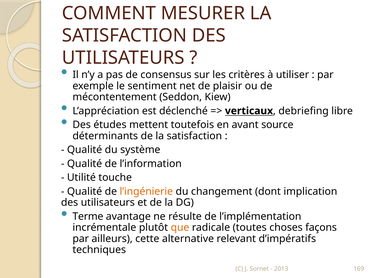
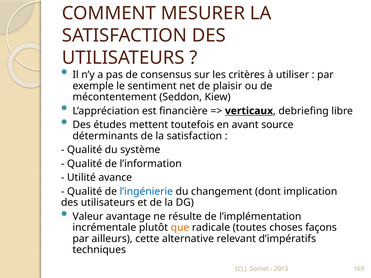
déclenché: déclenché -> financière (183, 111)
touche: touche -> avance (115, 178)
l’ingénierie colour: orange -> blue (146, 192)
Terme: Terme -> Valeur (88, 217)
